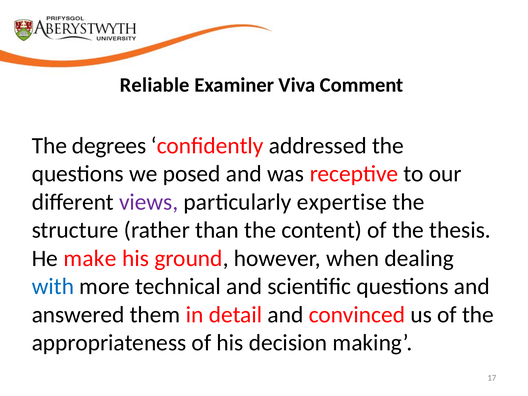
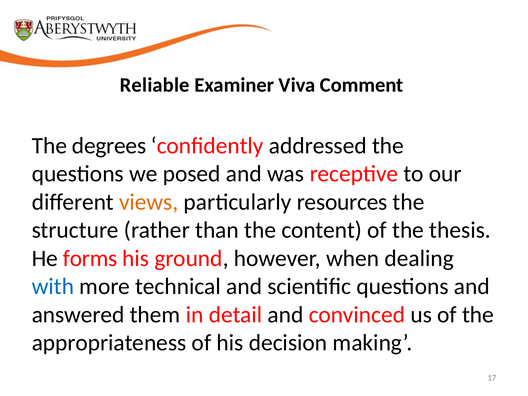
views colour: purple -> orange (149, 202)
expertise: expertise -> resources (342, 202)
make: make -> forms (90, 258)
